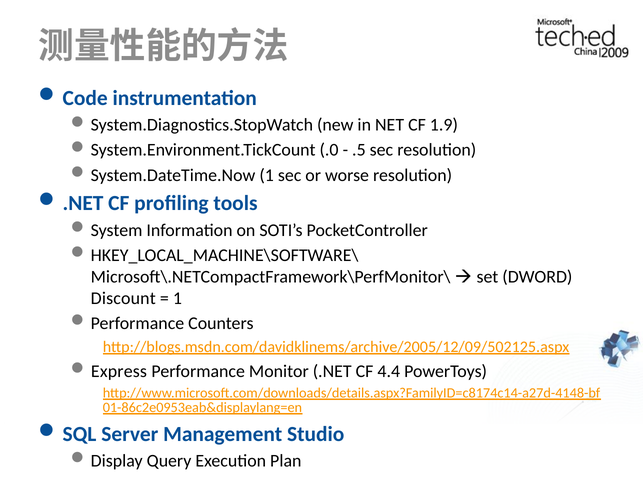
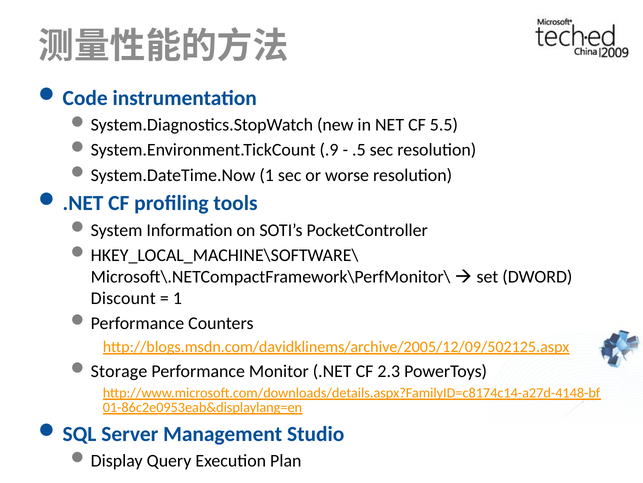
1.9: 1.9 -> 5.5 (444, 125)
.0: .0 -> .9 (329, 150)
Express: Express -> Storage (119, 371)
4.4: 4.4 -> 2.3 (389, 371)
